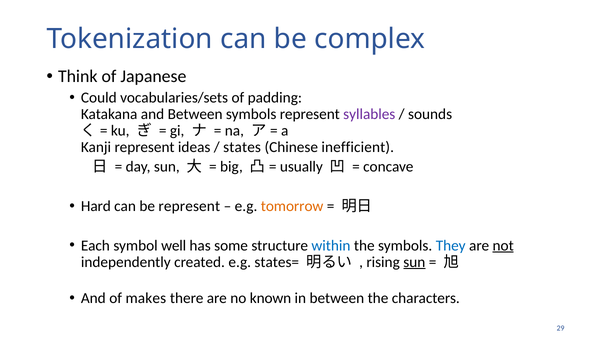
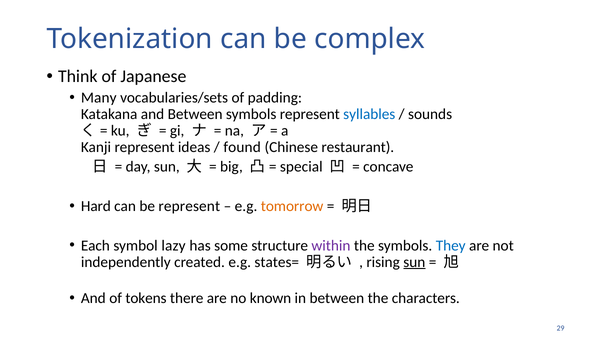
Could: Could -> Many (99, 98)
syllables colour: purple -> blue (369, 114)
states: states -> found (242, 147)
inefficient: inefficient -> restaurant (358, 147)
usually: usually -> special (301, 167)
well: well -> lazy (173, 245)
within colour: blue -> purple (331, 245)
not underline: present -> none (503, 245)
makes: makes -> tokens (146, 298)
